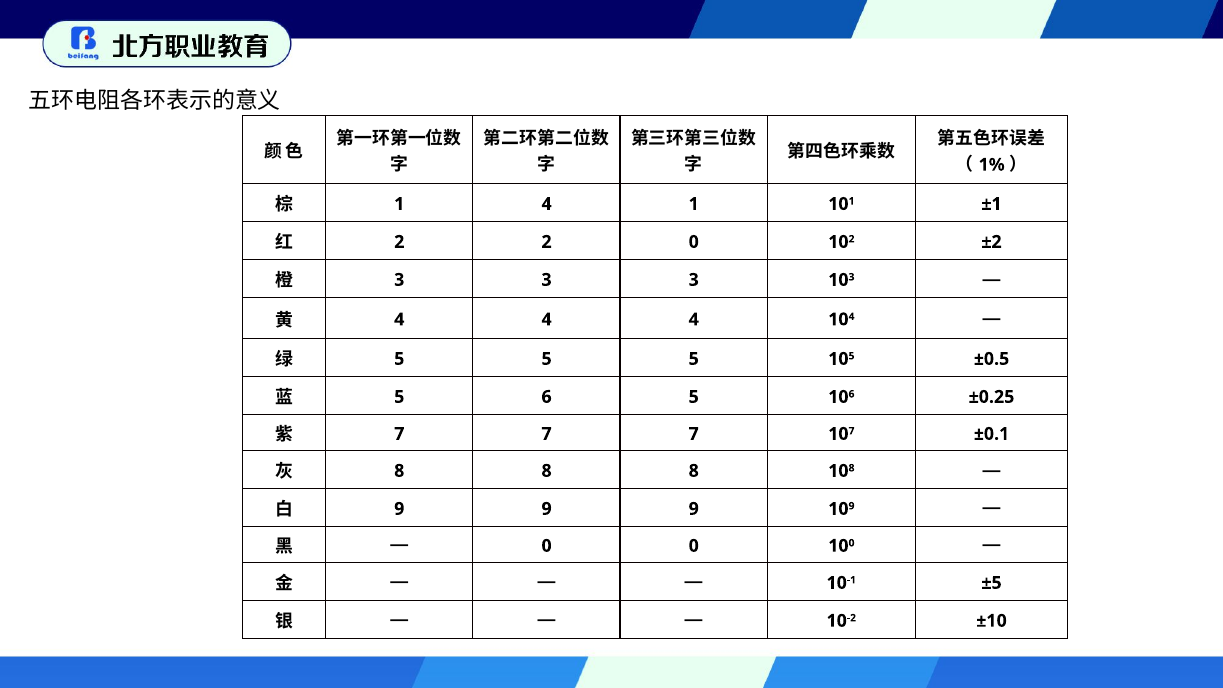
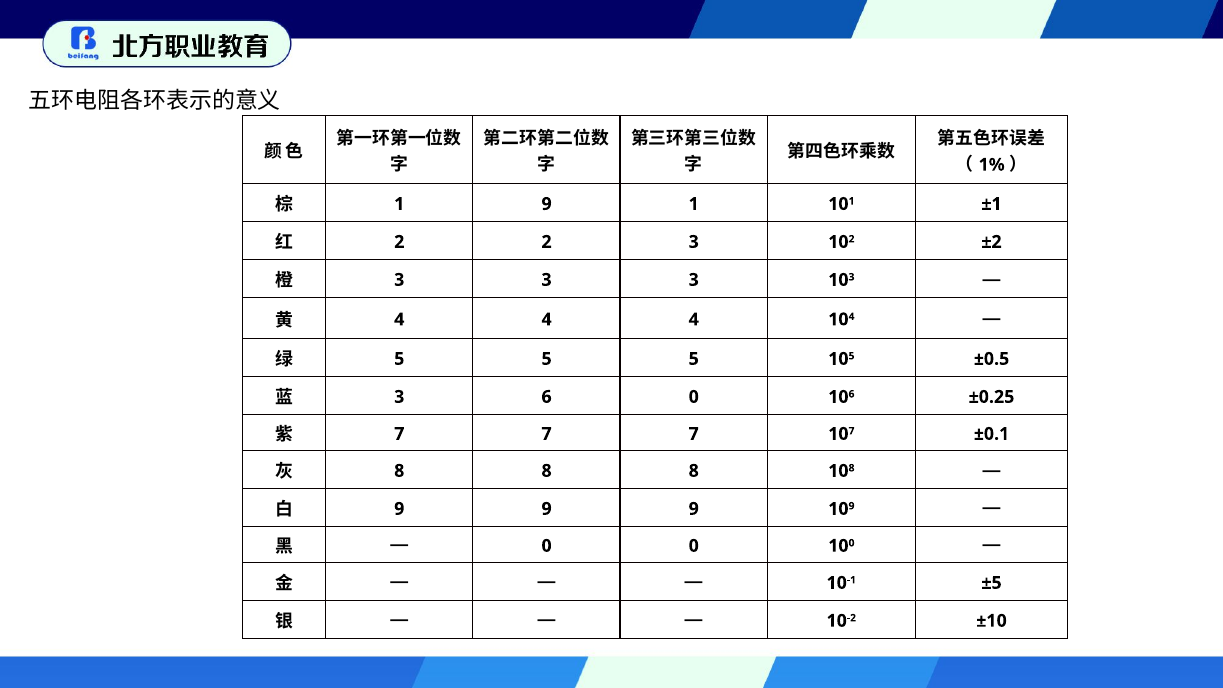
1 4: 4 -> 9 (547, 204)
2 0: 0 -> 3 (694, 242)
5: 5 -> 3 (399, 397)
6 5: 5 -> 0 (694, 397)
